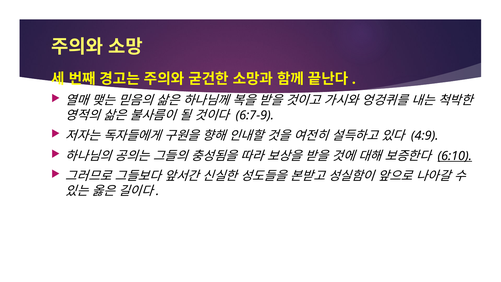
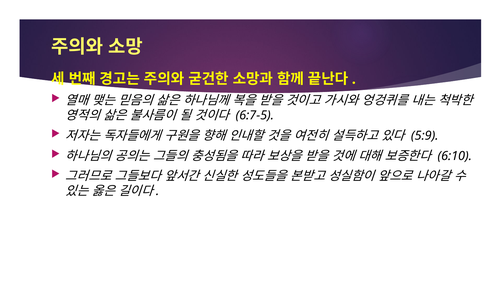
6:7-9: 6:7-9 -> 6:7-5 (255, 115)
4:9: 4:9 -> 5:9 (425, 136)
6:10 underline: present -> none (455, 156)
